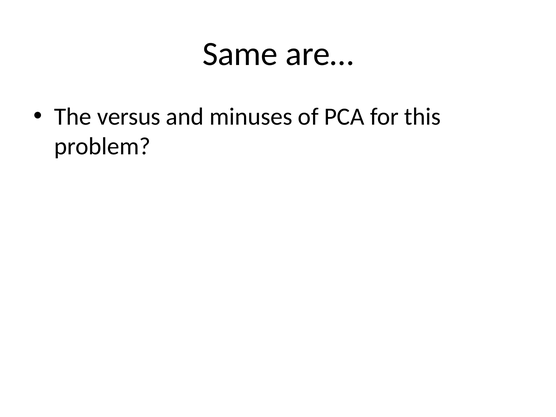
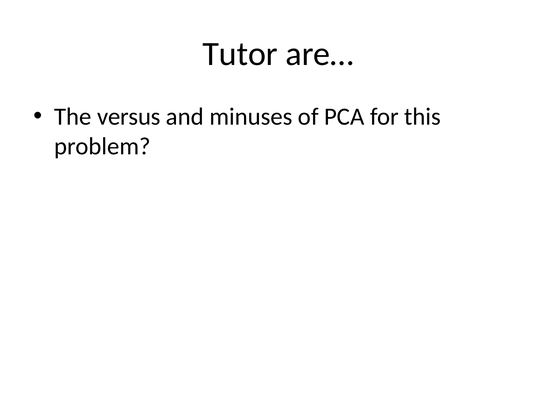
Same: Same -> Tutor (240, 54)
